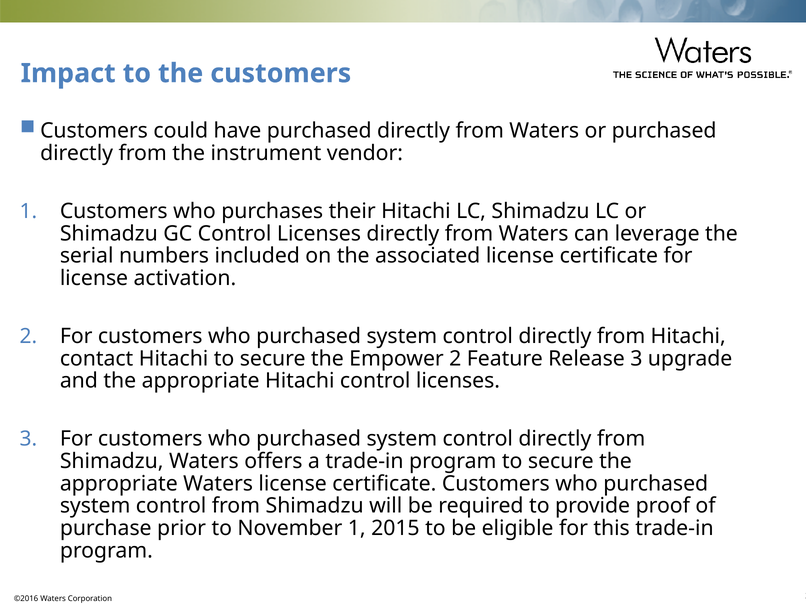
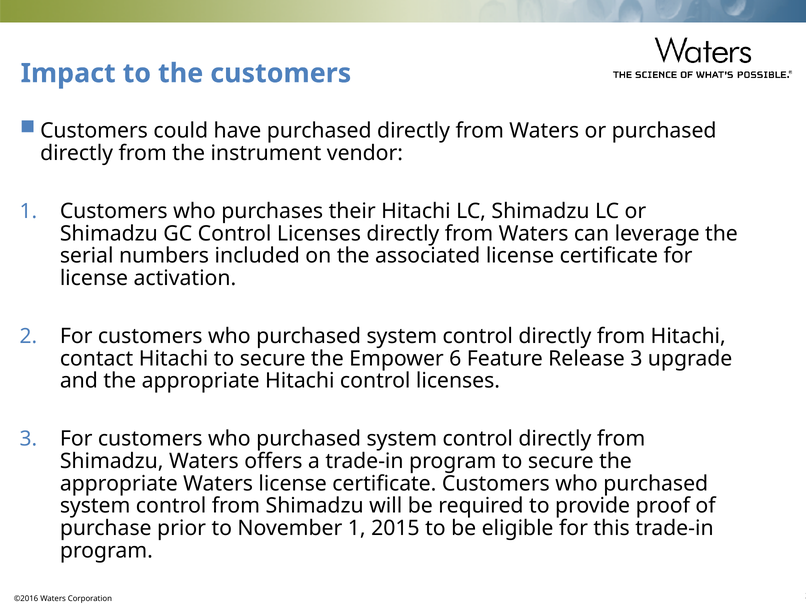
Empower 2: 2 -> 6 (455, 358)
